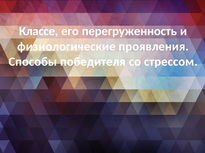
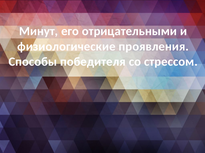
Классе: Классе -> Минут (39, 31)
перегруженность: перегруженность -> отрицательными (129, 31)
